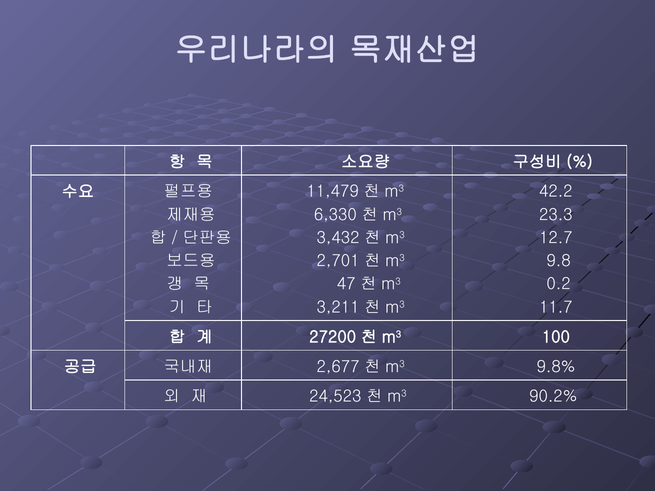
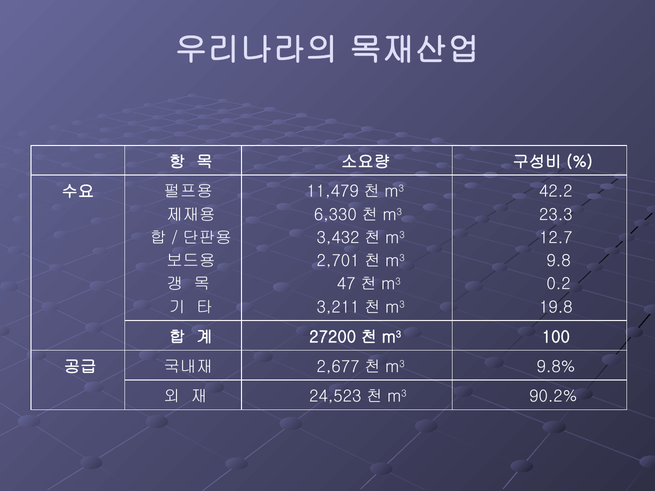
11.7: 11.7 -> 19.8 (556, 307)
